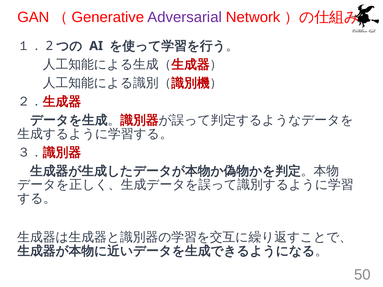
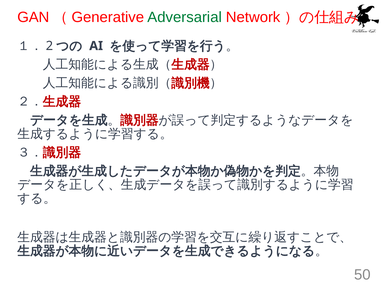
Adversarial colour: purple -> green (185, 17)
